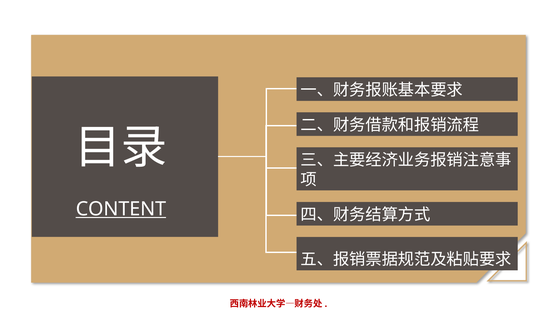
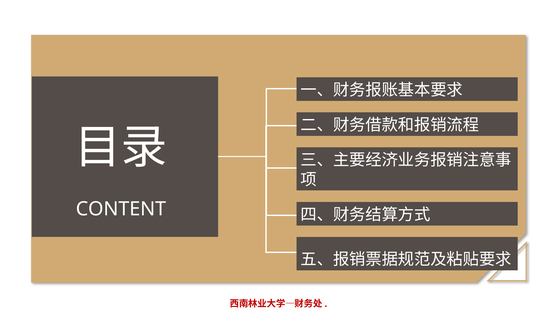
CONTENT underline: present -> none (121, 209)
